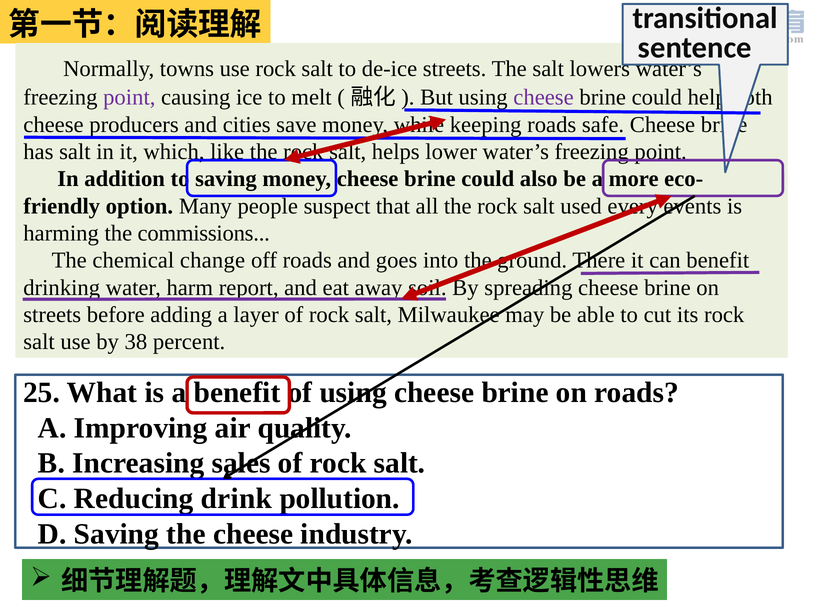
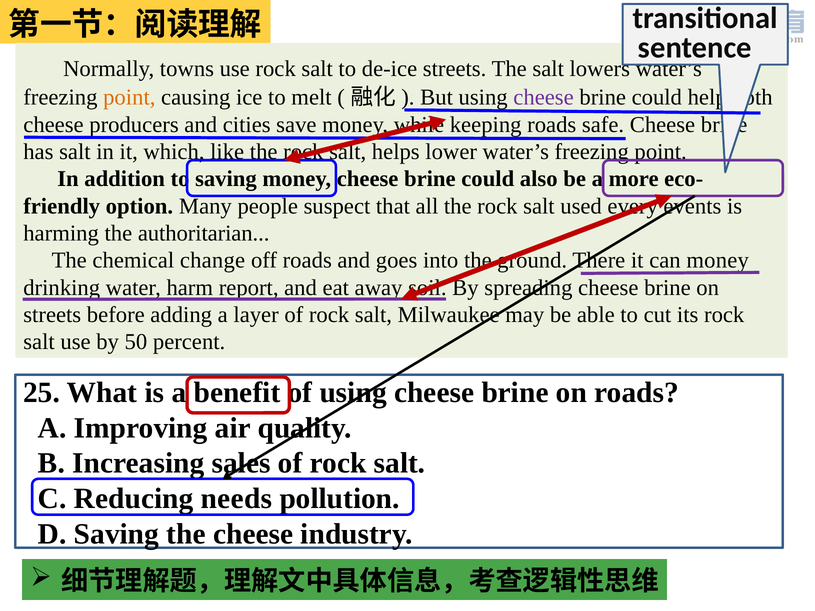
point colour: purple -> orange (129, 97)
commissions: commissions -> authoritarian (204, 233)
benefit: benefit -> money (718, 260)
38: 38 -> 50 (136, 342)
drink: drink -> needs (237, 499)
